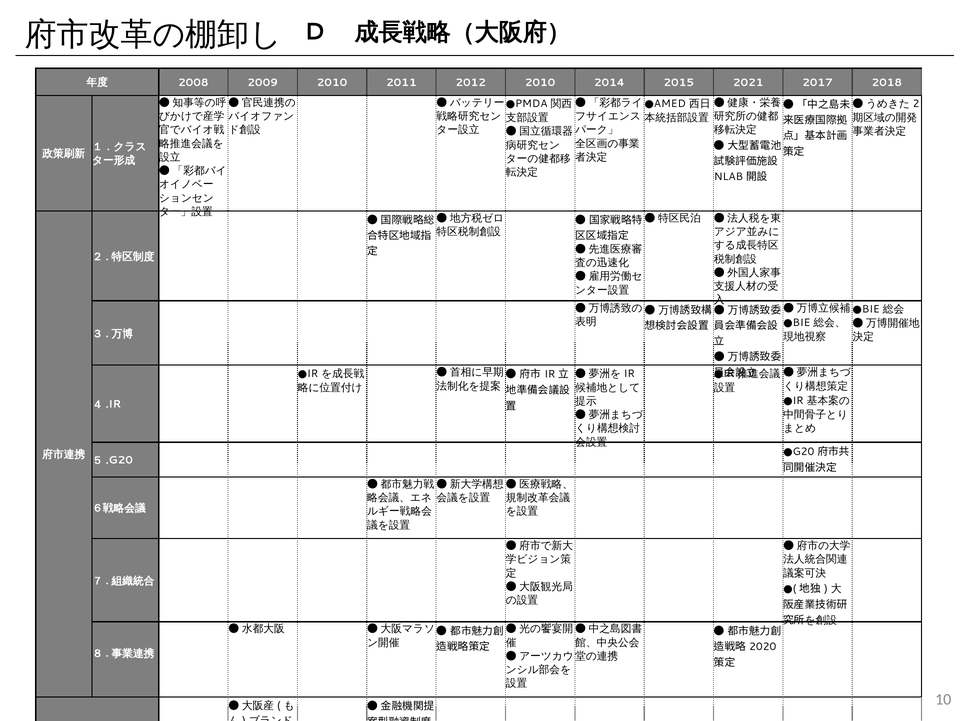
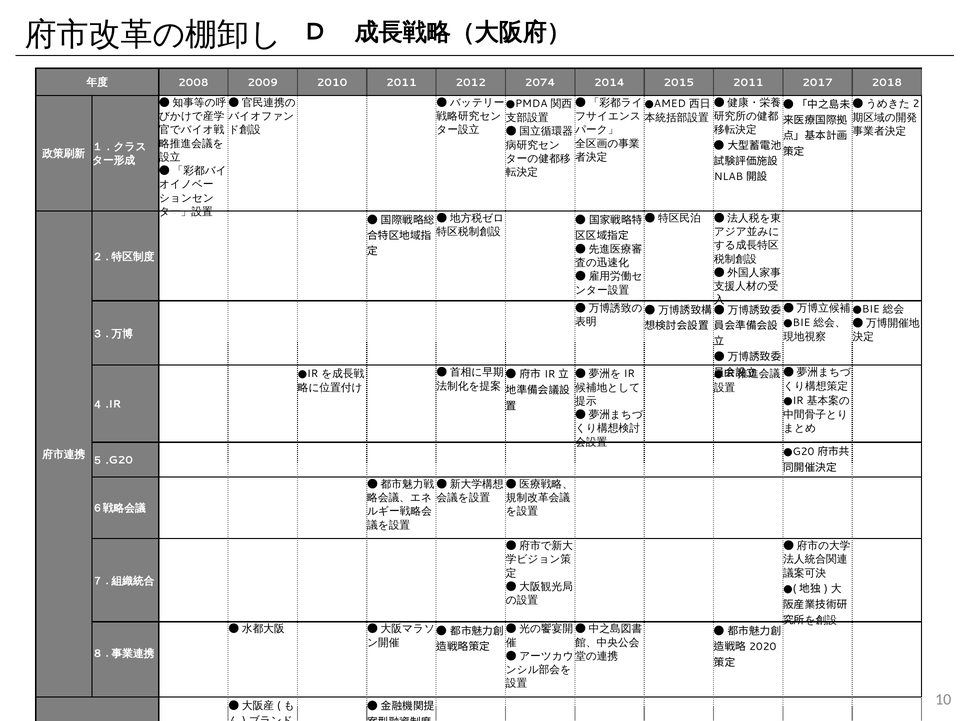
2012 2010: 2010 -> 2074 (540, 83)
2015 2021: 2021 -> 2011 (748, 83)
